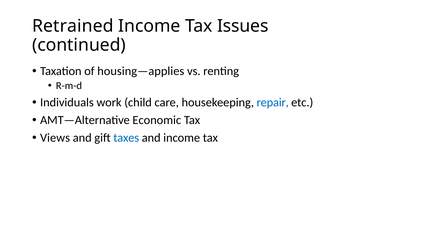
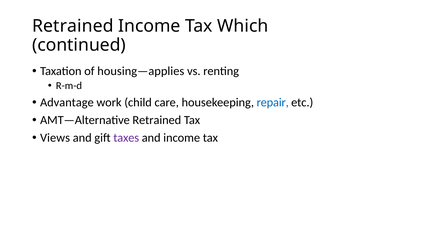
Issues: Issues -> Which (243, 26)
Individuals: Individuals -> Advantage (67, 103)
AMT—Alternative Economic: Economic -> Retrained (157, 120)
taxes colour: blue -> purple (126, 138)
